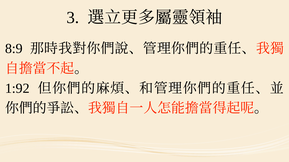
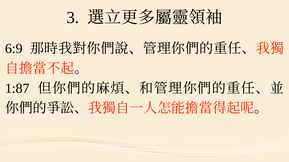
8:9: 8:9 -> 6:9 (14, 49)
1:92: 1:92 -> 1:87 (17, 89)
